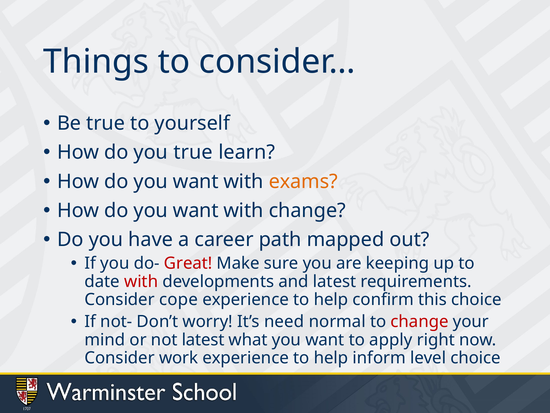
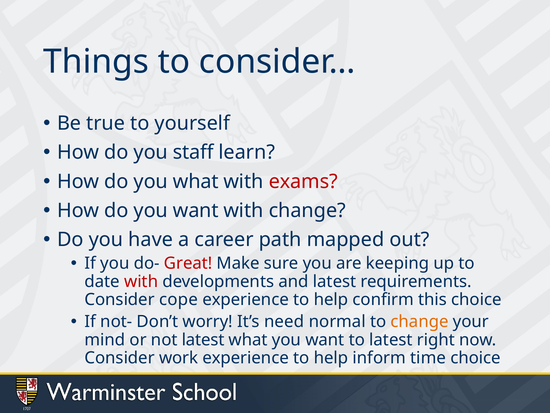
you true: true -> staff (193, 152)
want: want -> what (196, 181)
exams colour: orange -> red (303, 181)
change colour: red -> orange (420, 321)
to apply: apply -> latest (391, 339)
level: level -> time (428, 358)
